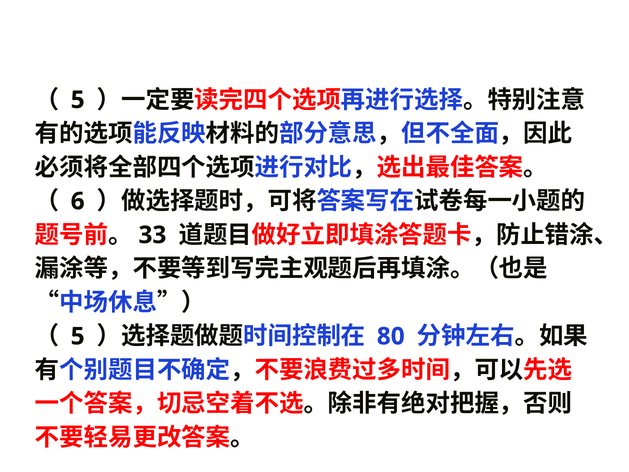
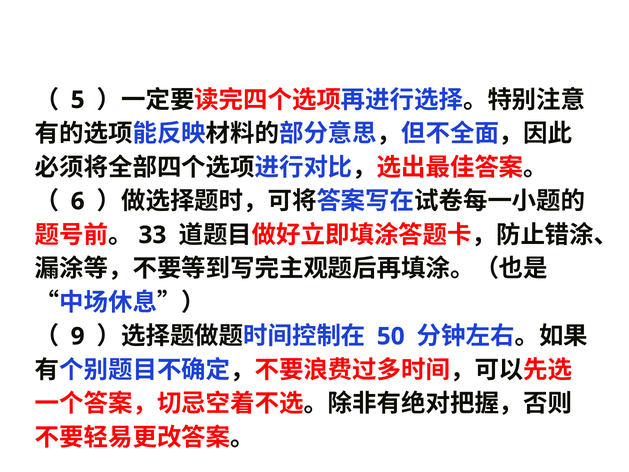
5: 5 -> 9 (78, 336)
80: 80 -> 50 (391, 336)
